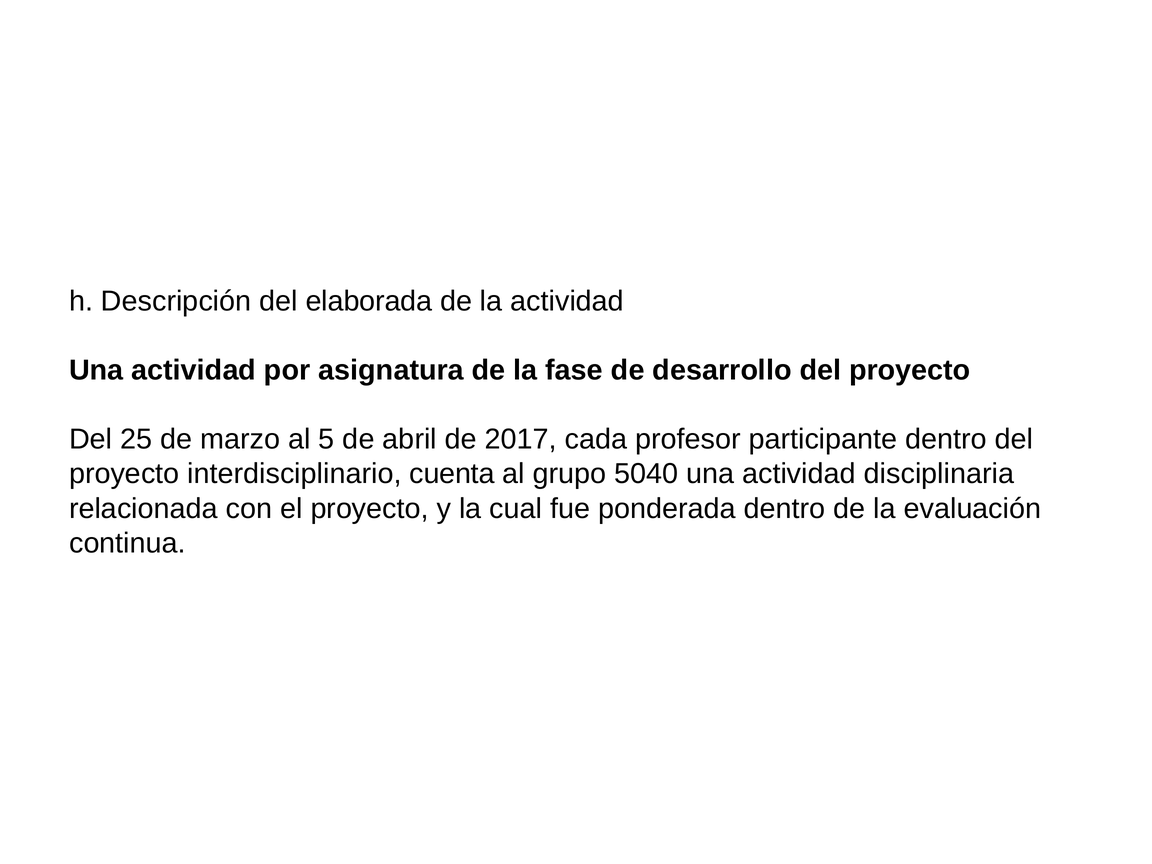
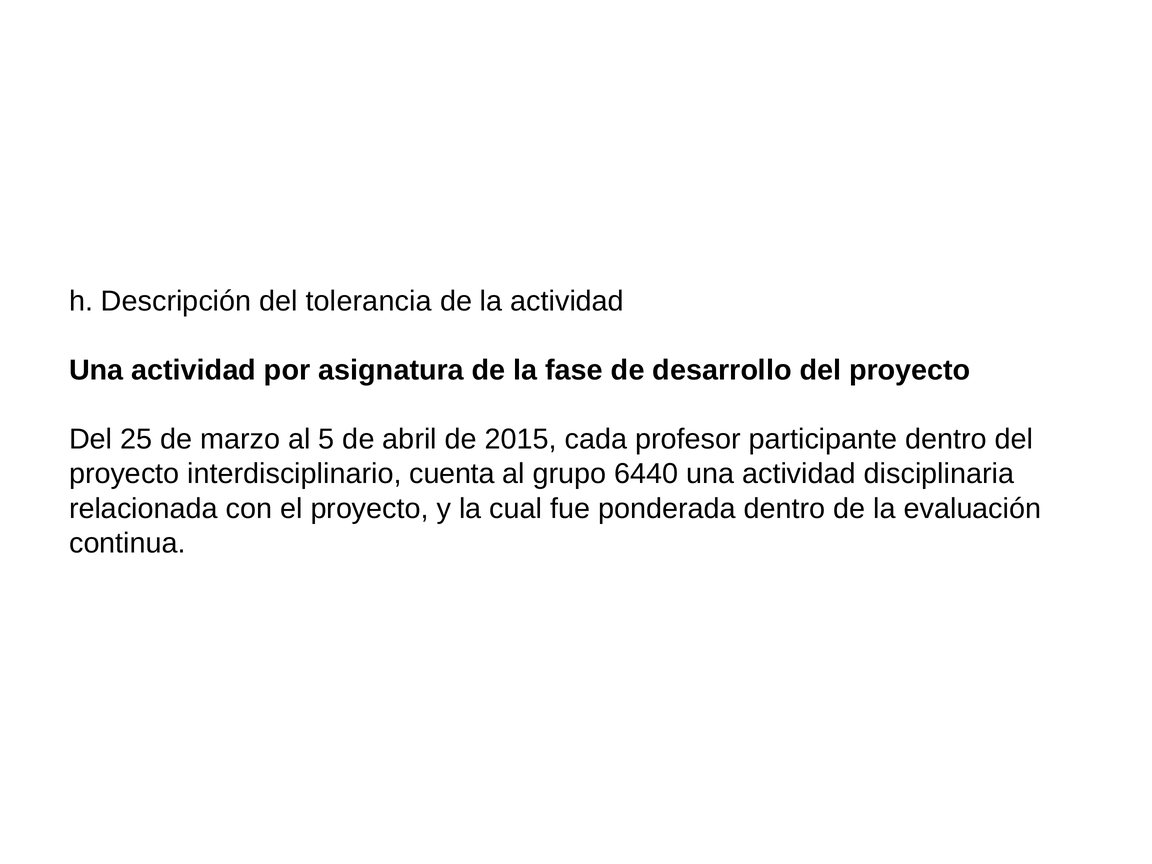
elaborada: elaborada -> tolerancia (369, 301)
2017: 2017 -> 2015 (521, 439)
5040: 5040 -> 6440 (646, 474)
